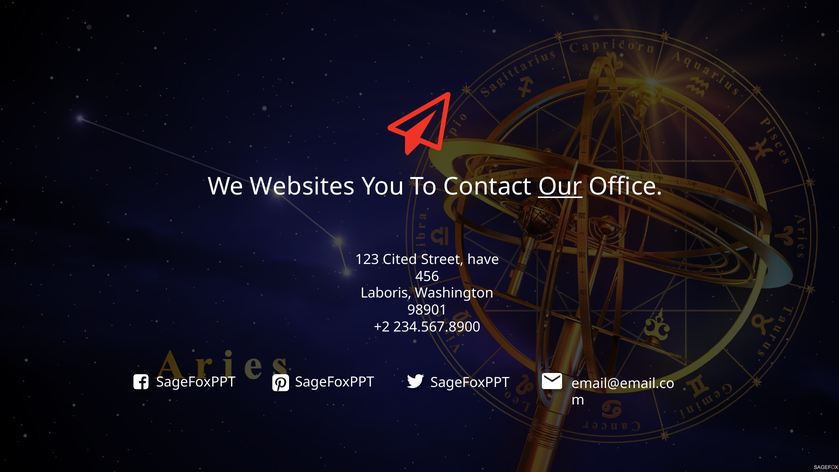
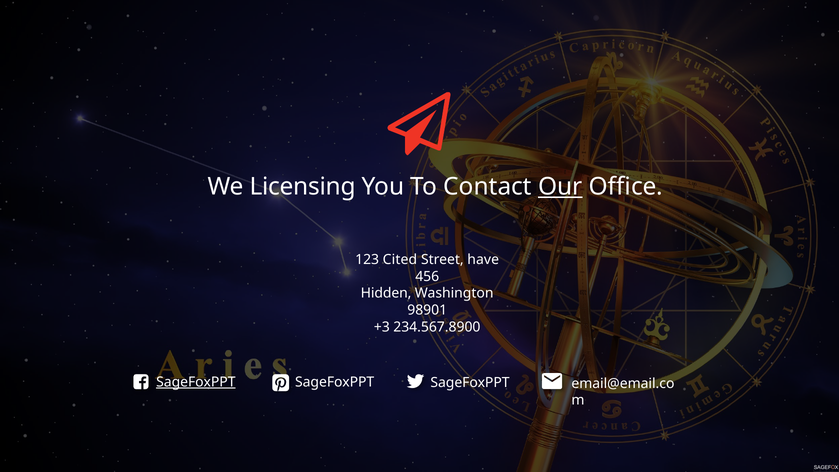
Websites: Websites -> Licensing (303, 186)
Laboris: Laboris -> Hidden (386, 293)
+2: +2 -> +3 (382, 327)
SageFoxPPT underline: none -> present (196, 382)
